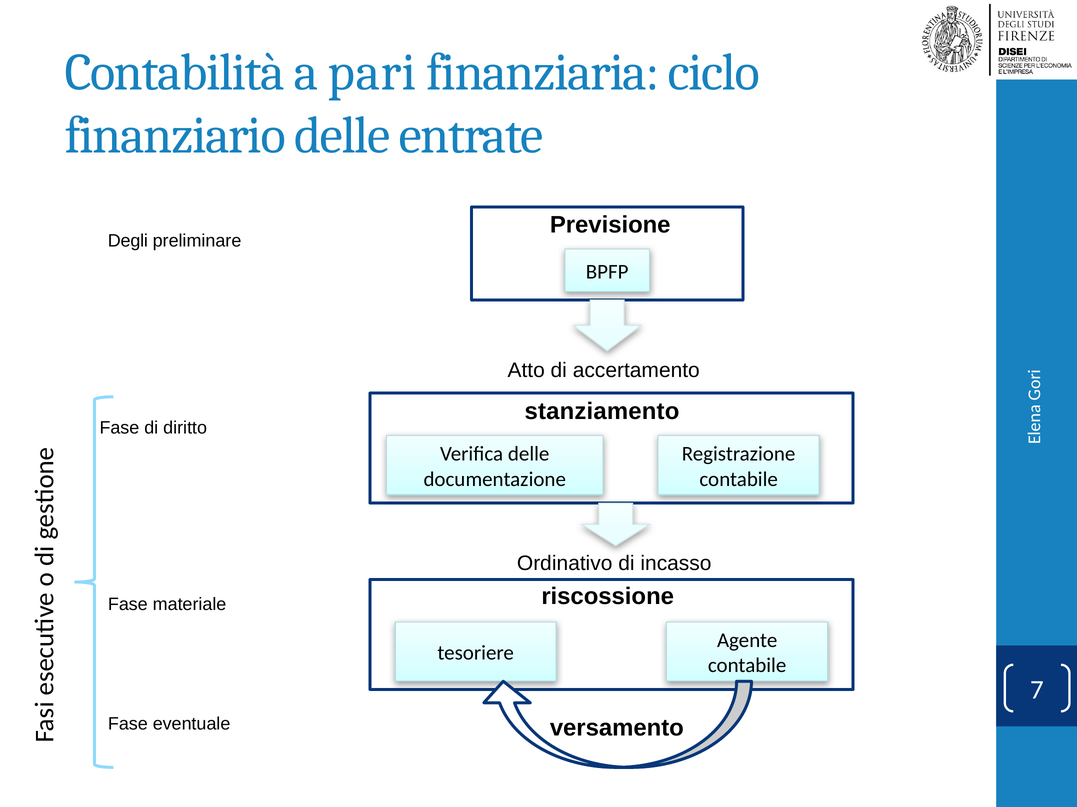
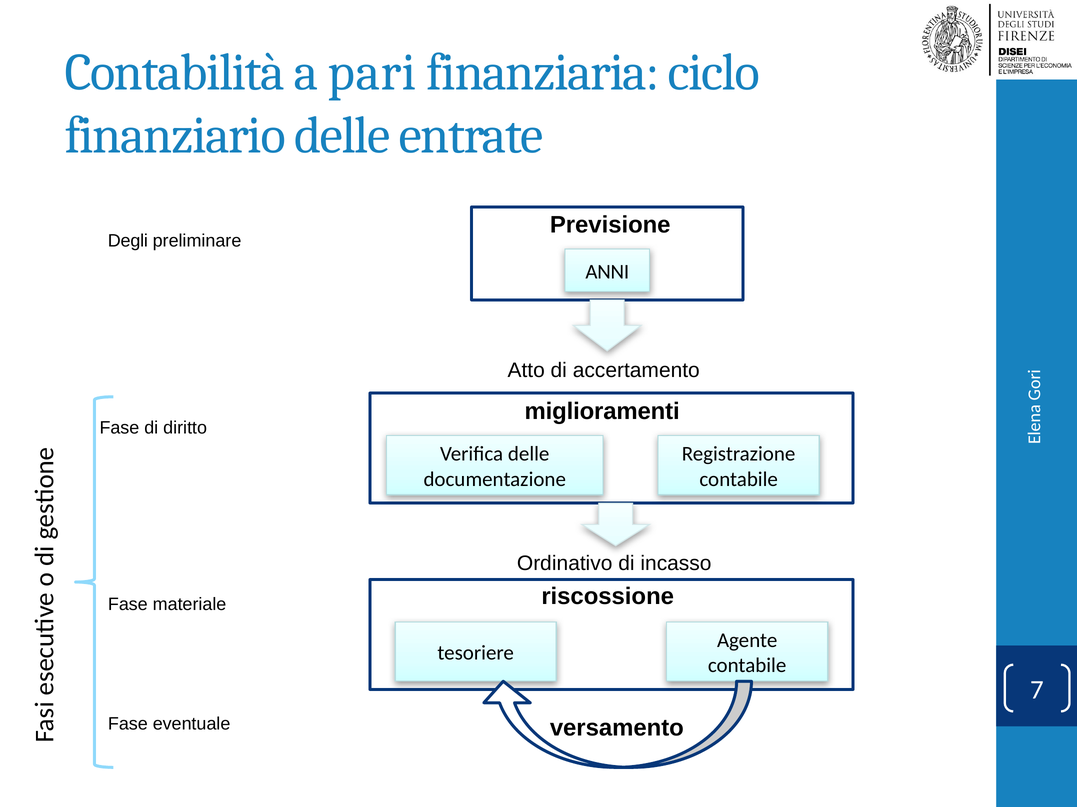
BPFP: BPFP -> ANNI (607, 272)
stanziamento: stanziamento -> miglioramenti (602, 412)
